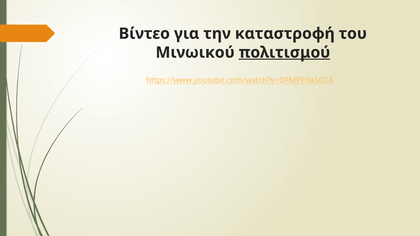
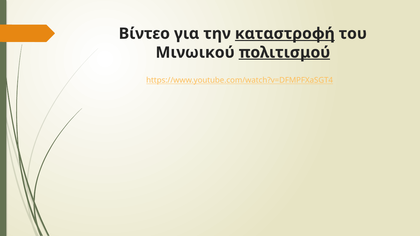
καταστροφή underline: none -> present (285, 34)
